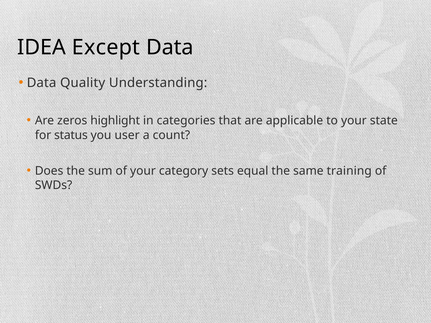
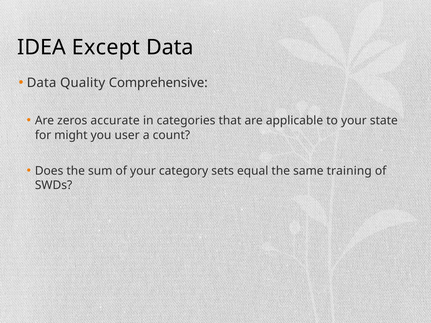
Understanding: Understanding -> Comprehensive (158, 83)
highlight: highlight -> accurate (115, 121)
status: status -> might (71, 135)
